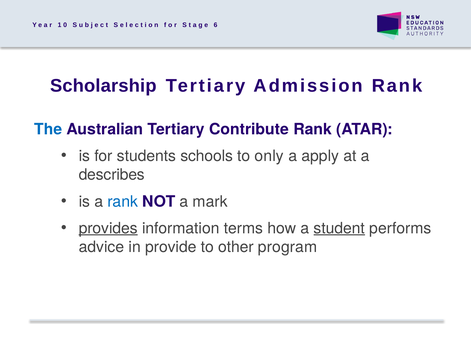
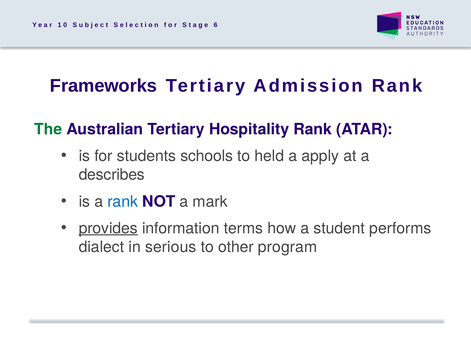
Scholarship: Scholarship -> Frameworks (104, 86)
The colour: blue -> green (48, 129)
Contribute: Contribute -> Hospitality (249, 129)
only: only -> held (269, 156)
student underline: present -> none (339, 228)
advice: advice -> dialect (101, 247)
provide: provide -> serious (171, 247)
